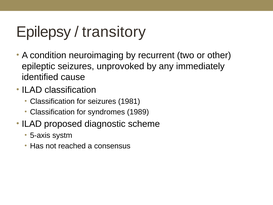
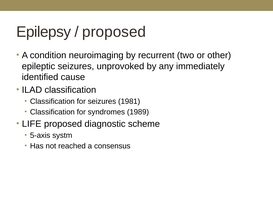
transitory: transitory -> proposed (114, 32)
ILAD: ILAD -> LIFE (32, 124)
